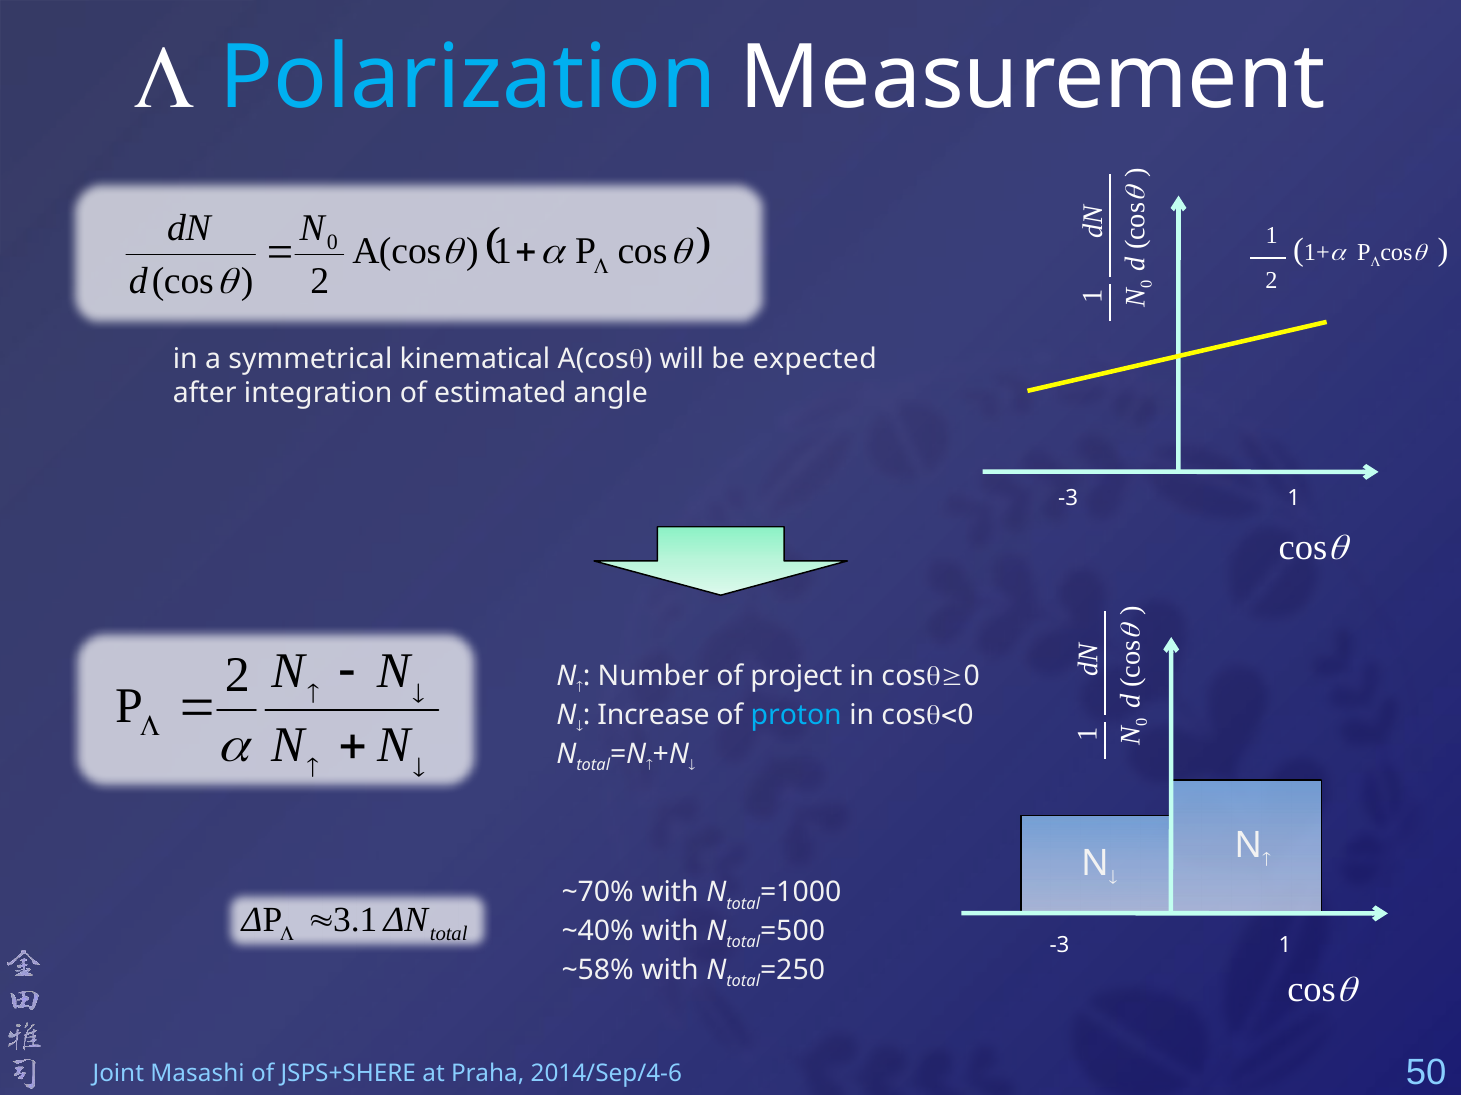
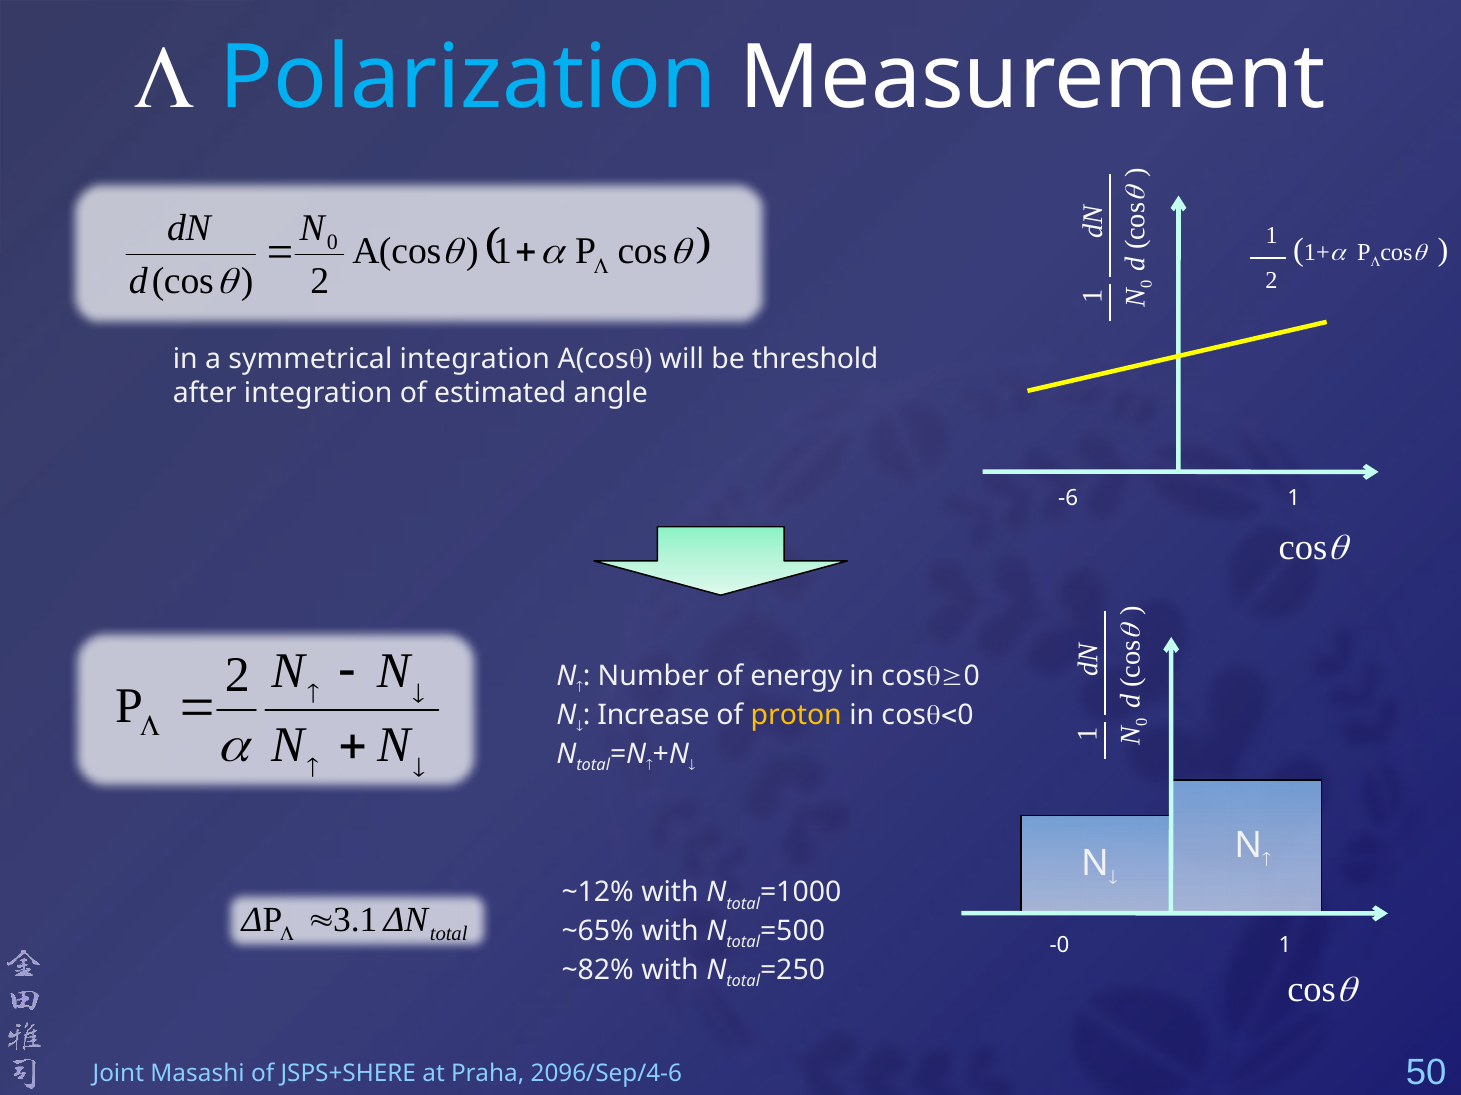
symmetrical kinematical: kinematical -> integration (475, 359)
expected: expected -> threshold (815, 359)
-3: -3 -> -6 (1068, 498)
project: project -> energy (796, 677)
proton colour: light blue -> yellow (796, 715)
~70%: ~70% -> ~12% (598, 893)
~40%: ~40% -> ~65% (598, 932)
-3: -3 -> -0 (1059, 945)
~58%: ~58% -> ~82% (598, 971)
2014/Sep/4-6: 2014/Sep/4-6 -> 2096/Sep/4-6 (606, 1074)
